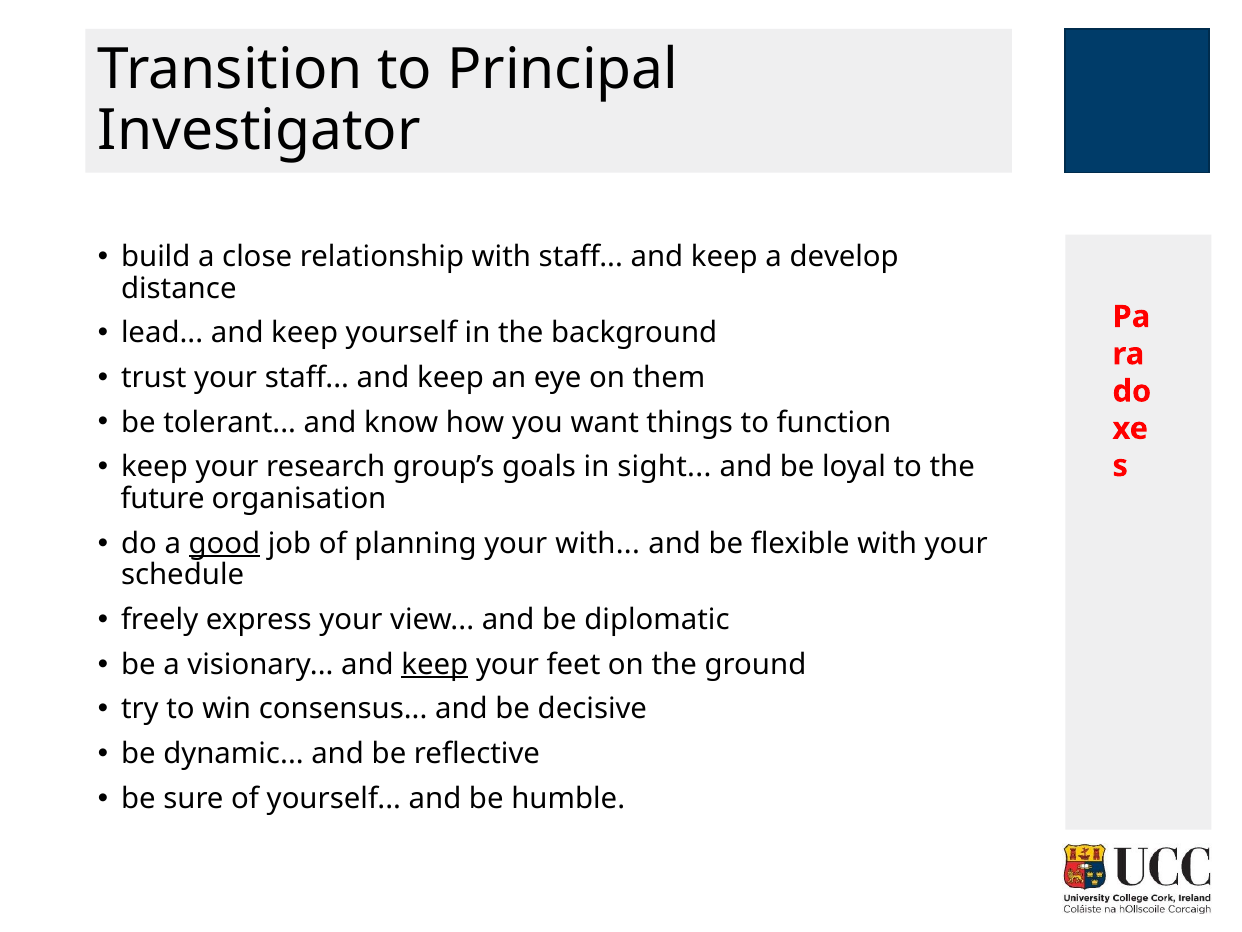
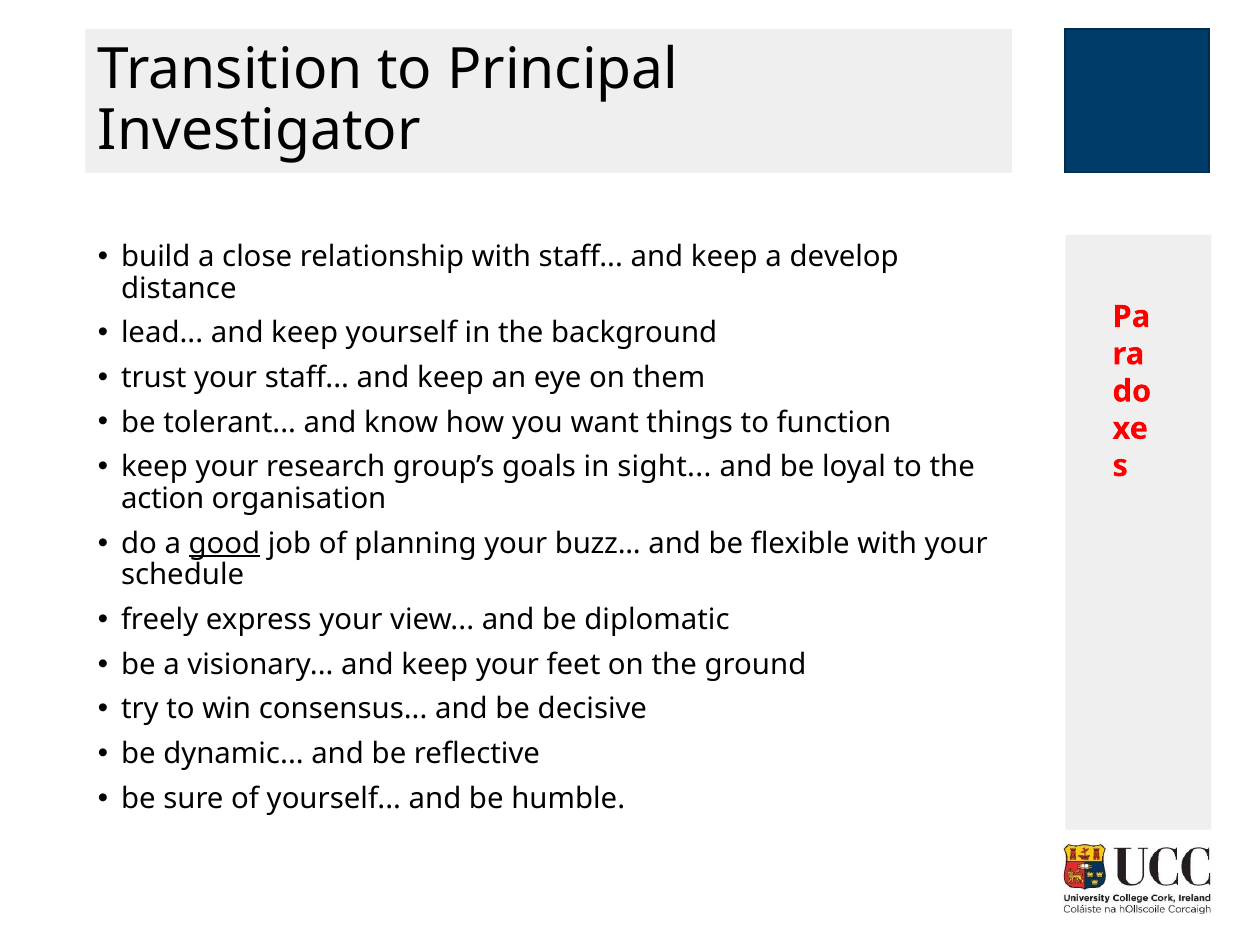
future: future -> action (163, 498)
your with: with -> buzz (598, 543)
keep underline: present -> none (435, 664)
